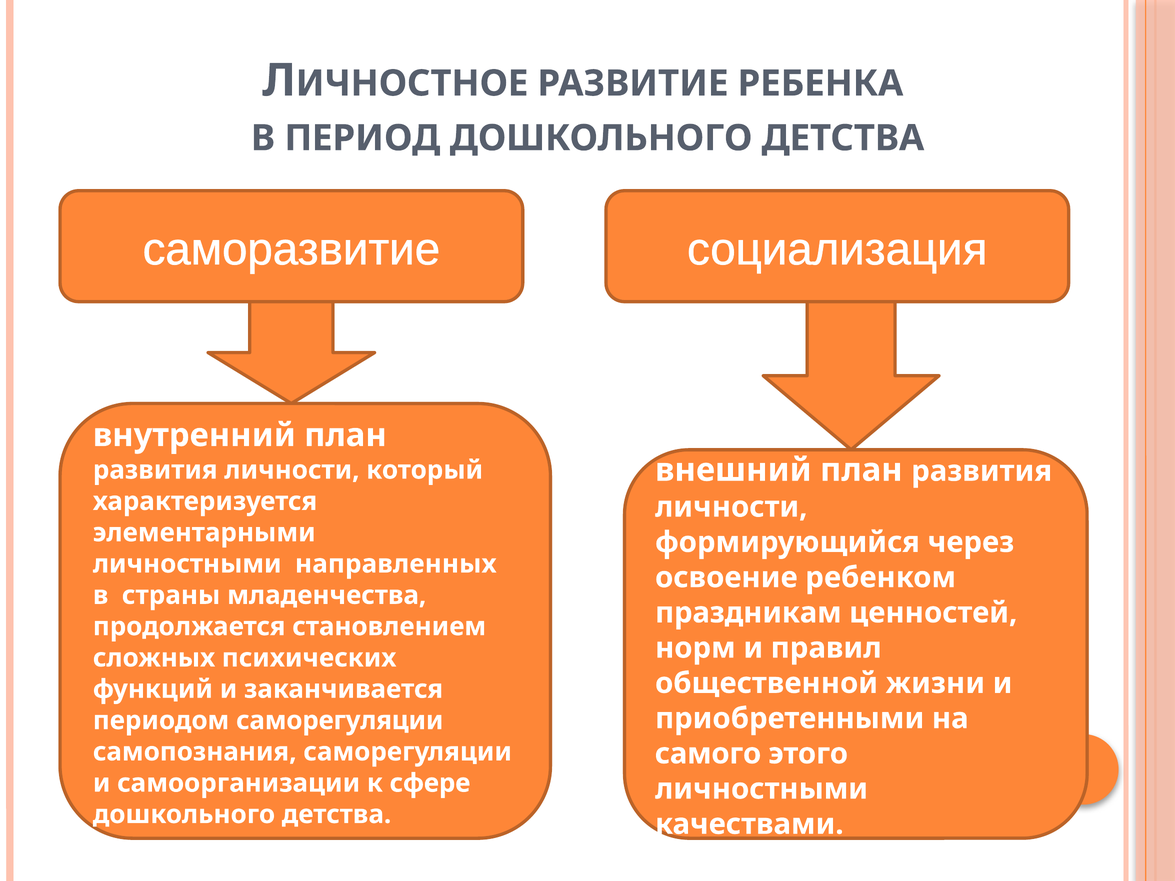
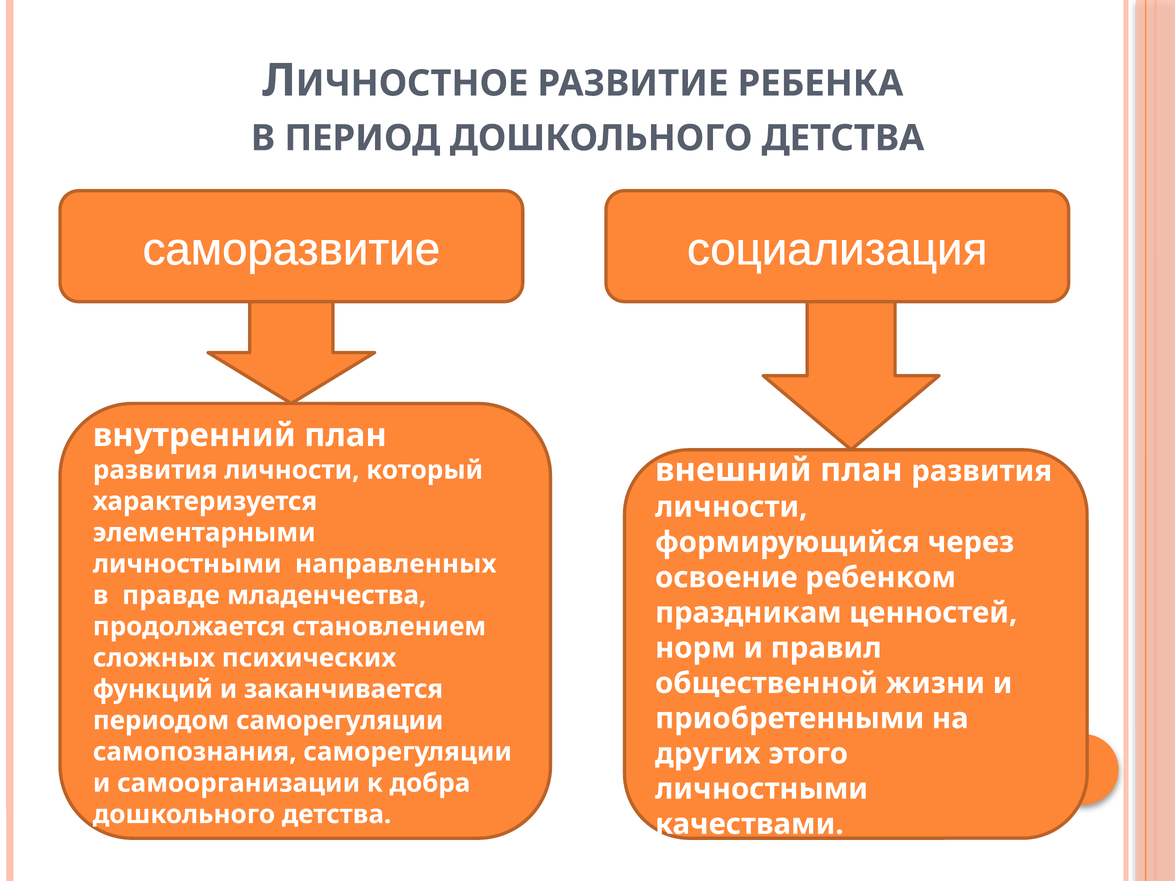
страны: страны -> правде (171, 595)
самого: самого -> других (708, 754)
сфере: сфере -> добра (430, 783)
